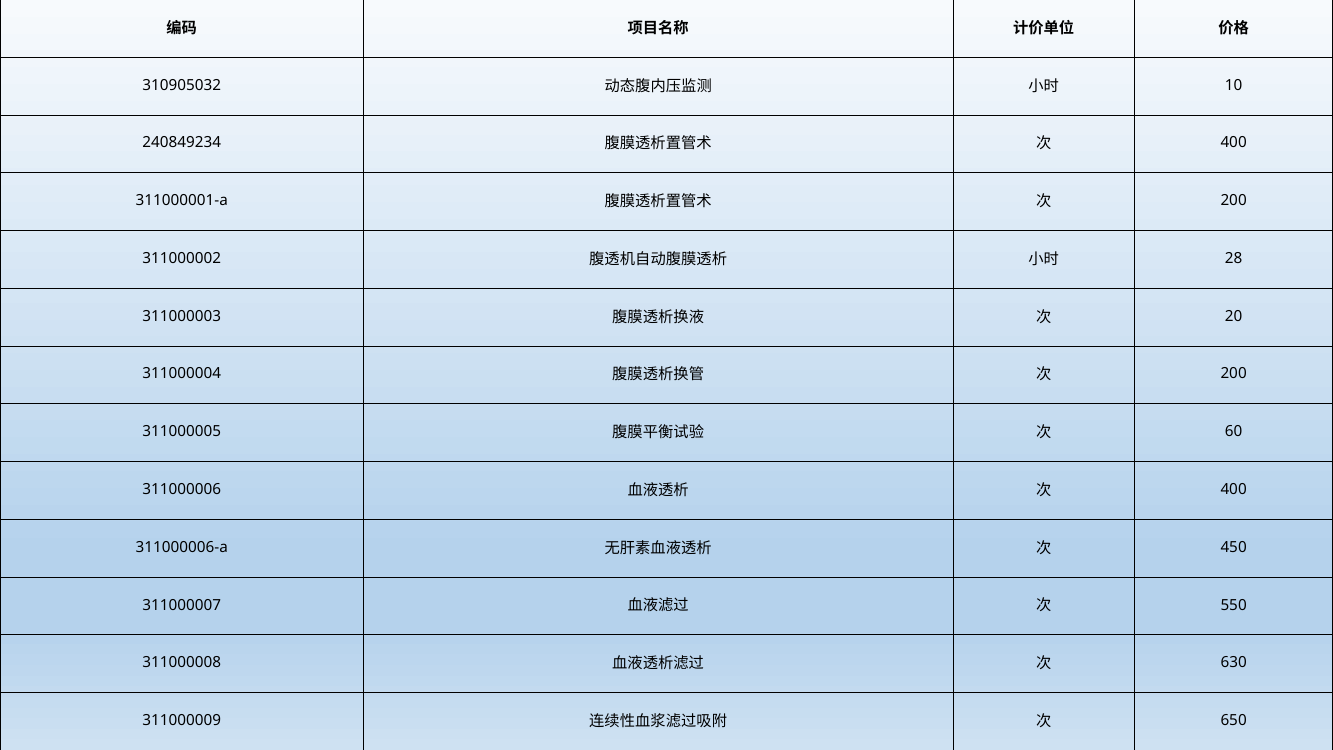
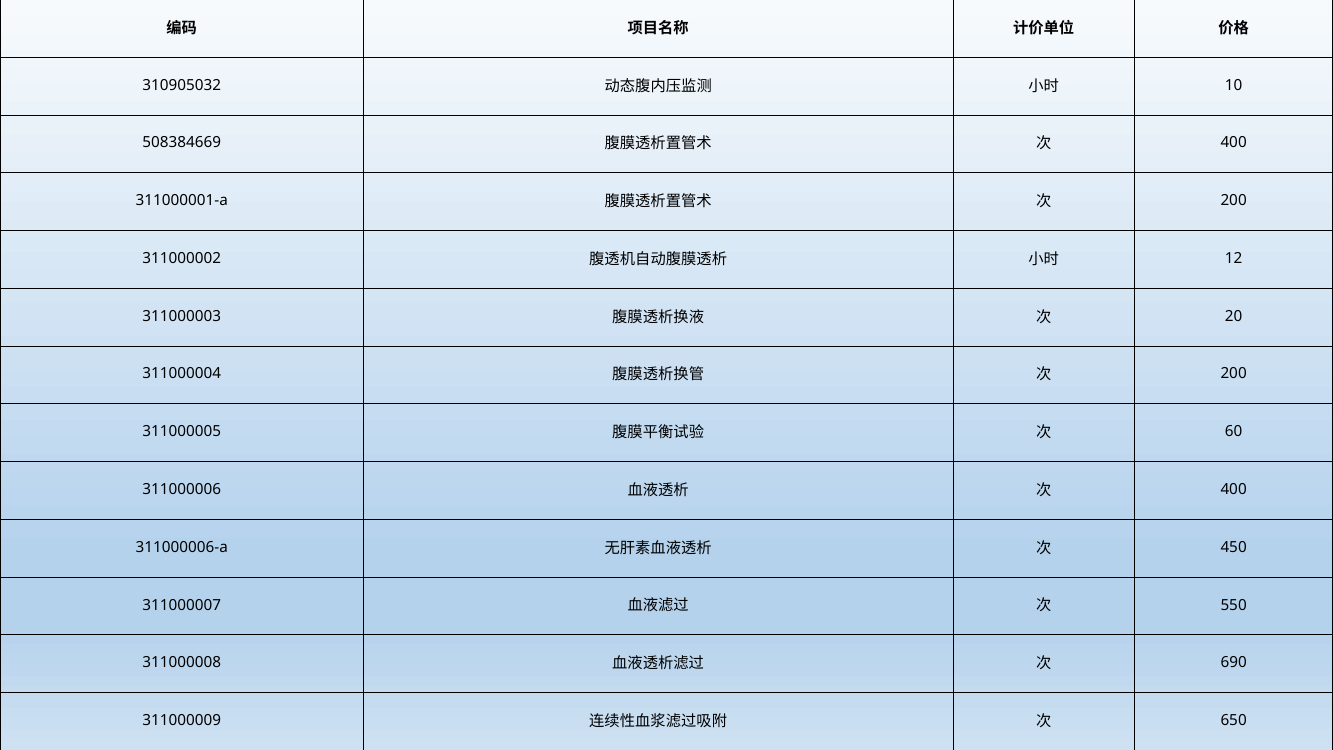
240849234: 240849234 -> 508384669 (182, 143)
28: 28 -> 12 (1234, 258)
630: 630 -> 690 (1234, 663)
